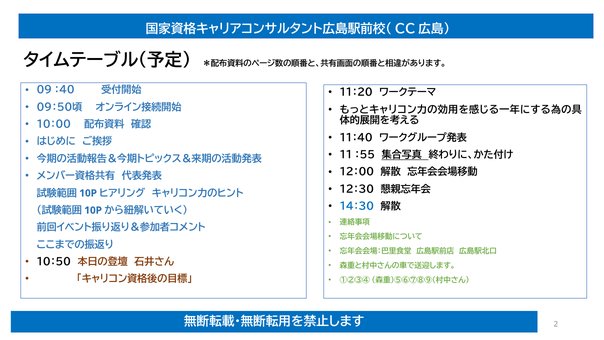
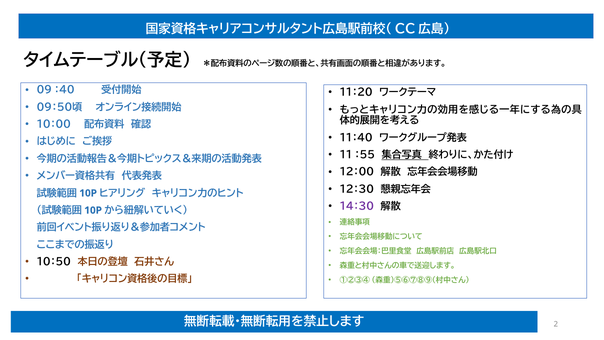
１４：３０ colour: blue -> purple (357, 206)
